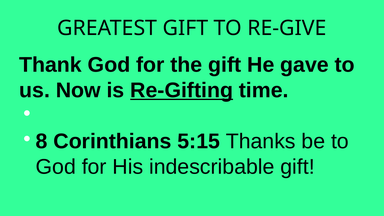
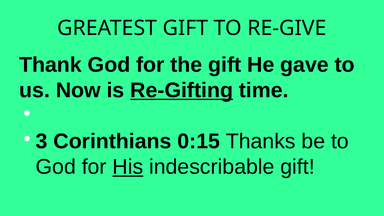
8: 8 -> 3 (42, 141)
5:15: 5:15 -> 0:15 (199, 141)
His underline: none -> present (128, 167)
